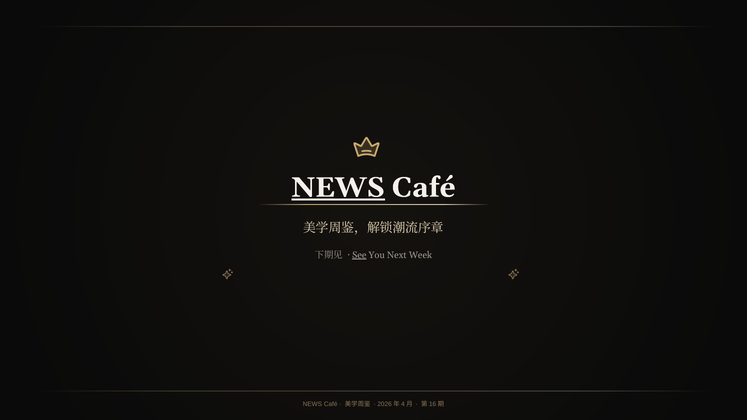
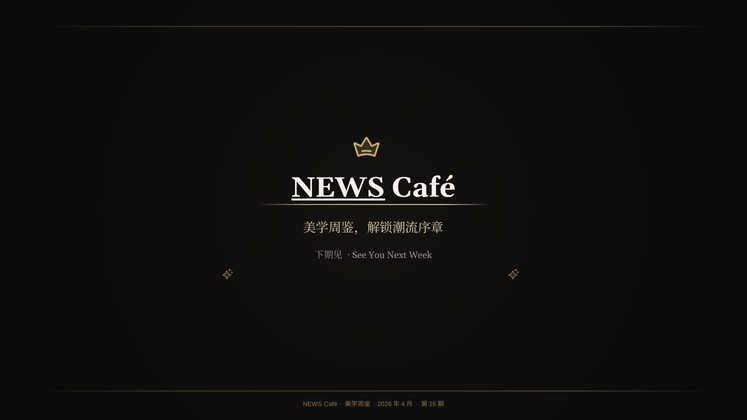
See underline: present -> none (359, 255)
